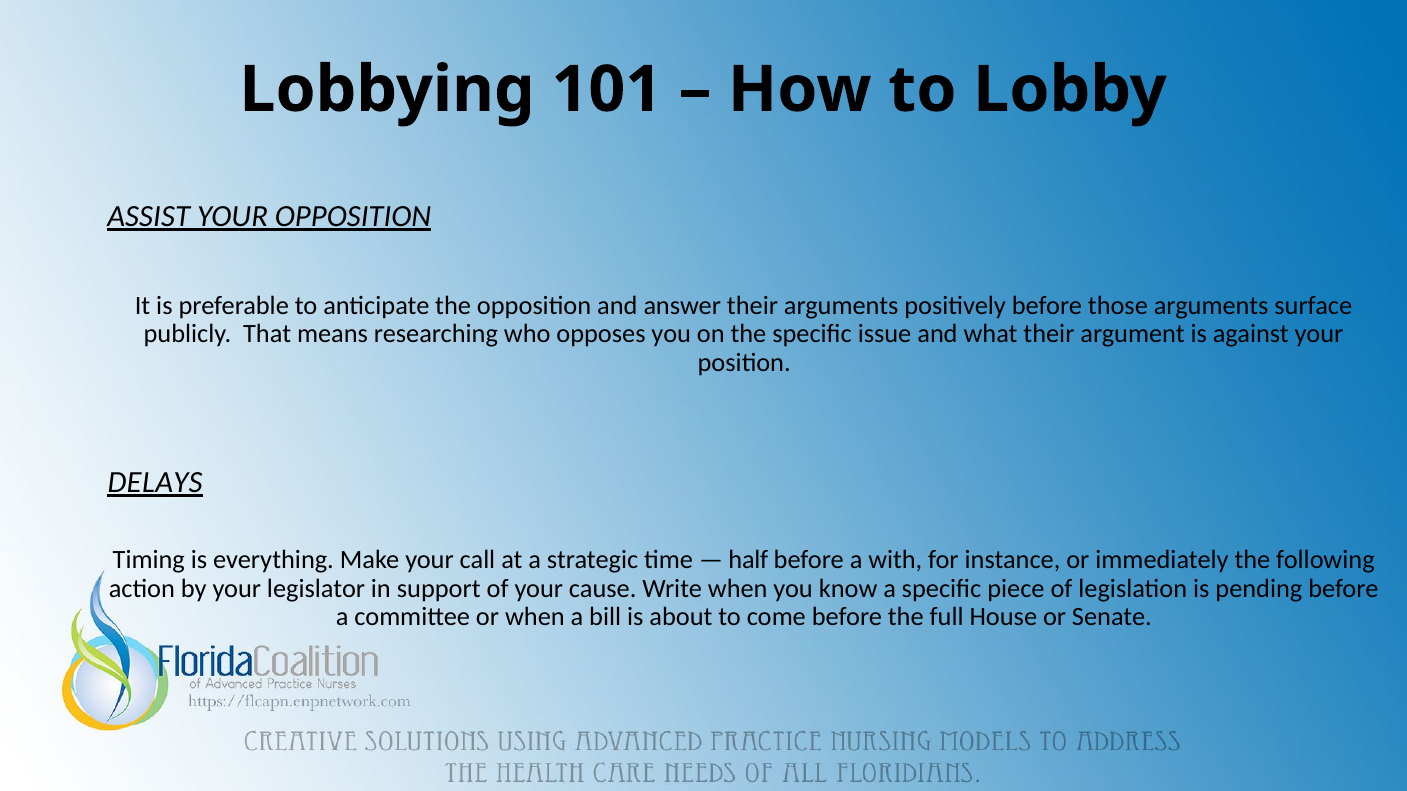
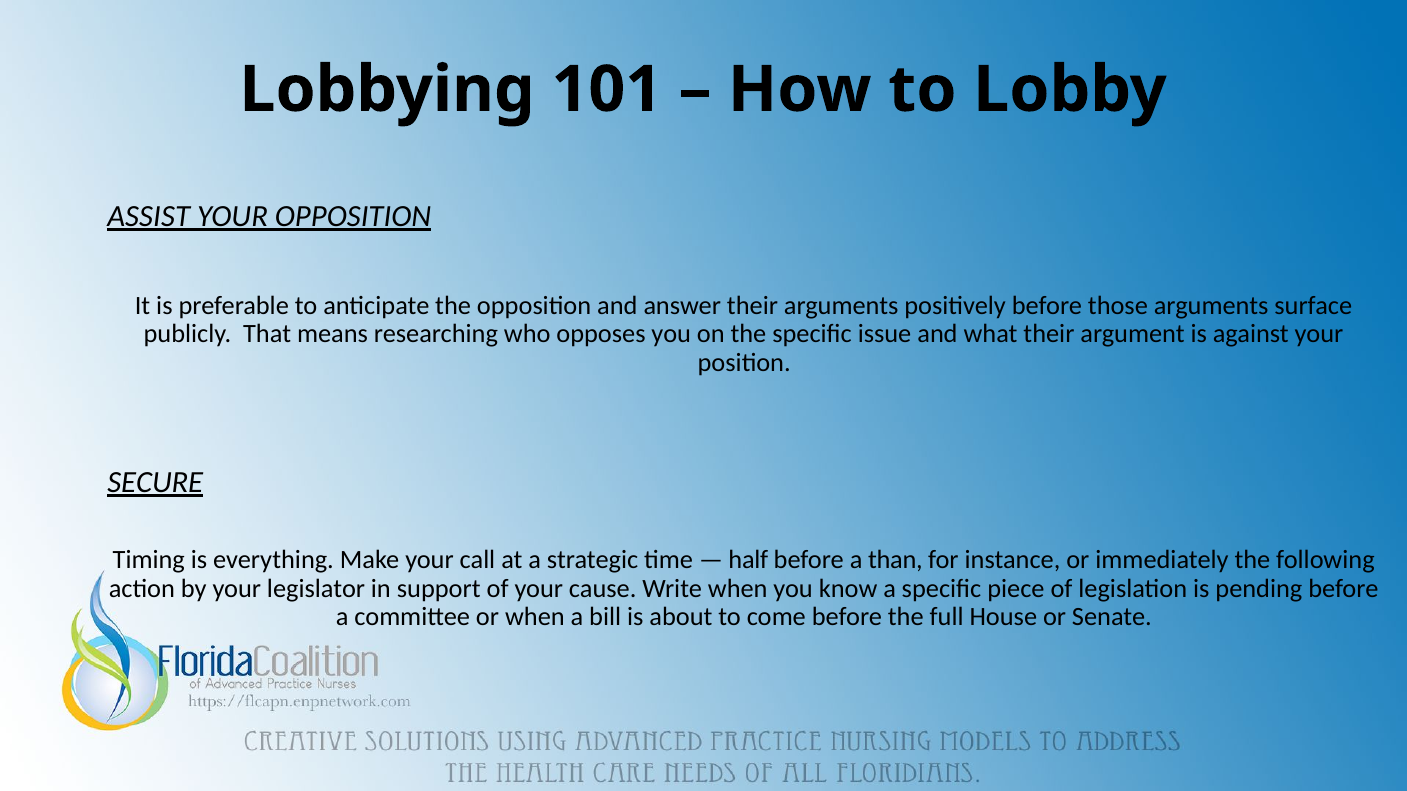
DELAYS: DELAYS -> SECURE (155, 483)
with: with -> than (895, 560)
